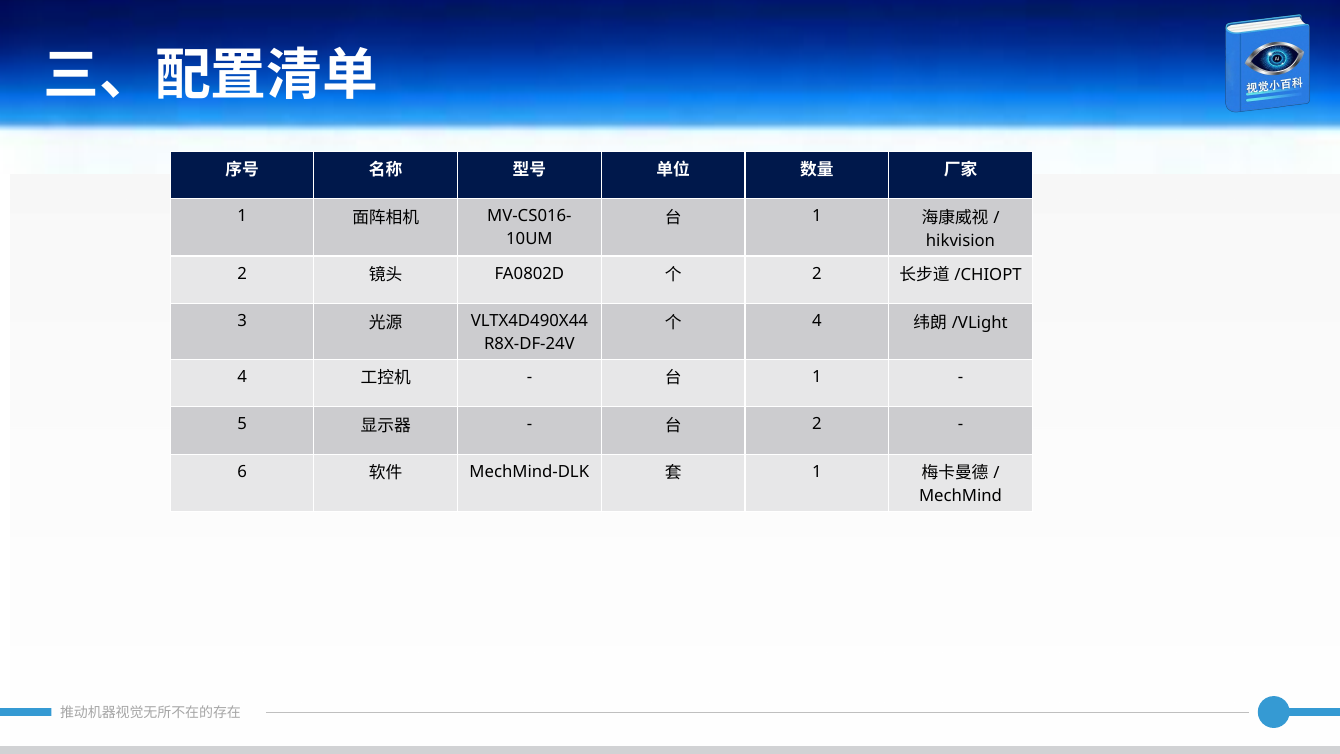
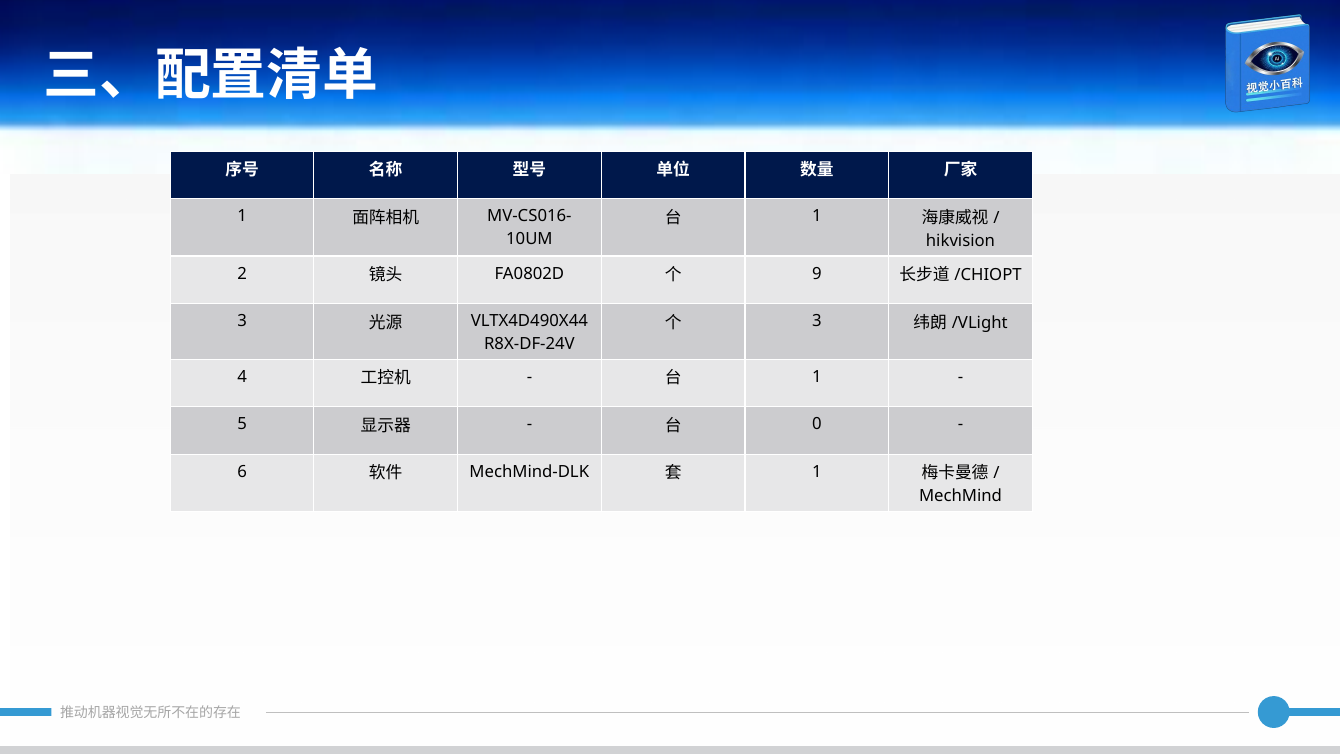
2: 2 -> 9 (817, 273)
4: 4 -> 3 (817, 321)
2: 2 -> 0 (817, 424)
